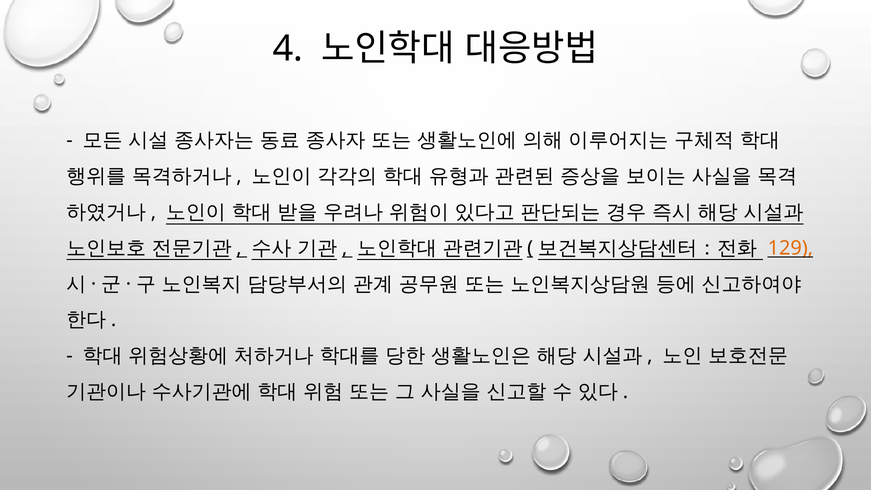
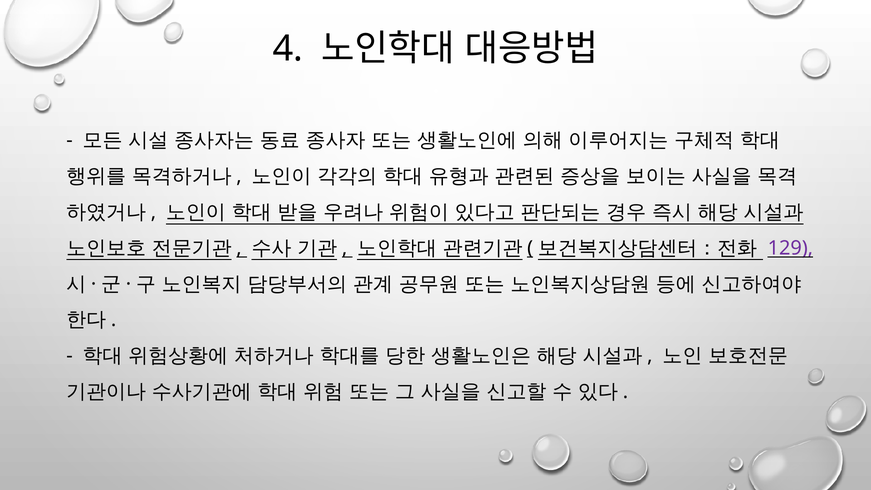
129 colour: orange -> purple (790, 248)
